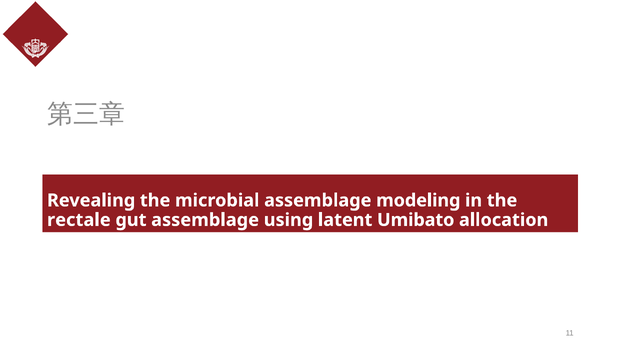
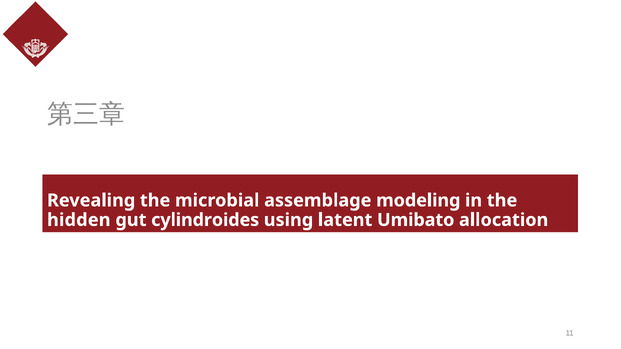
rectale: rectale -> hidden (79, 220)
gut assemblage: assemblage -> cylindroides (205, 220)
